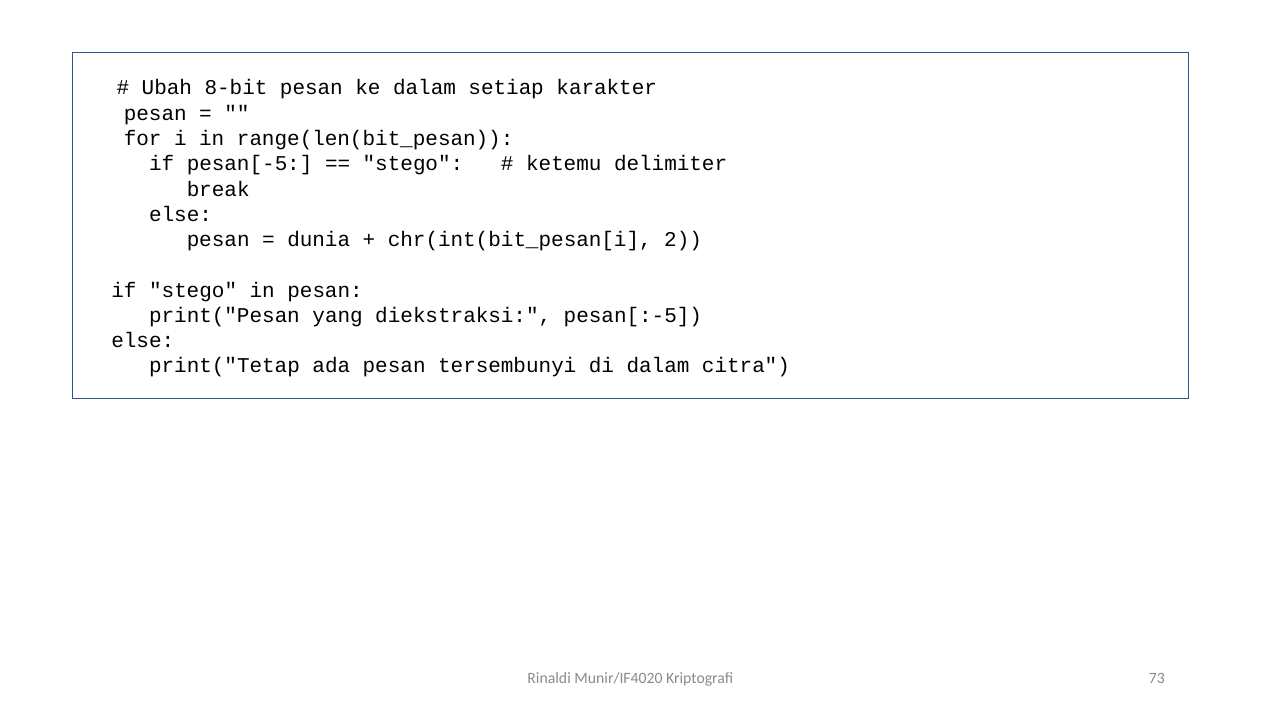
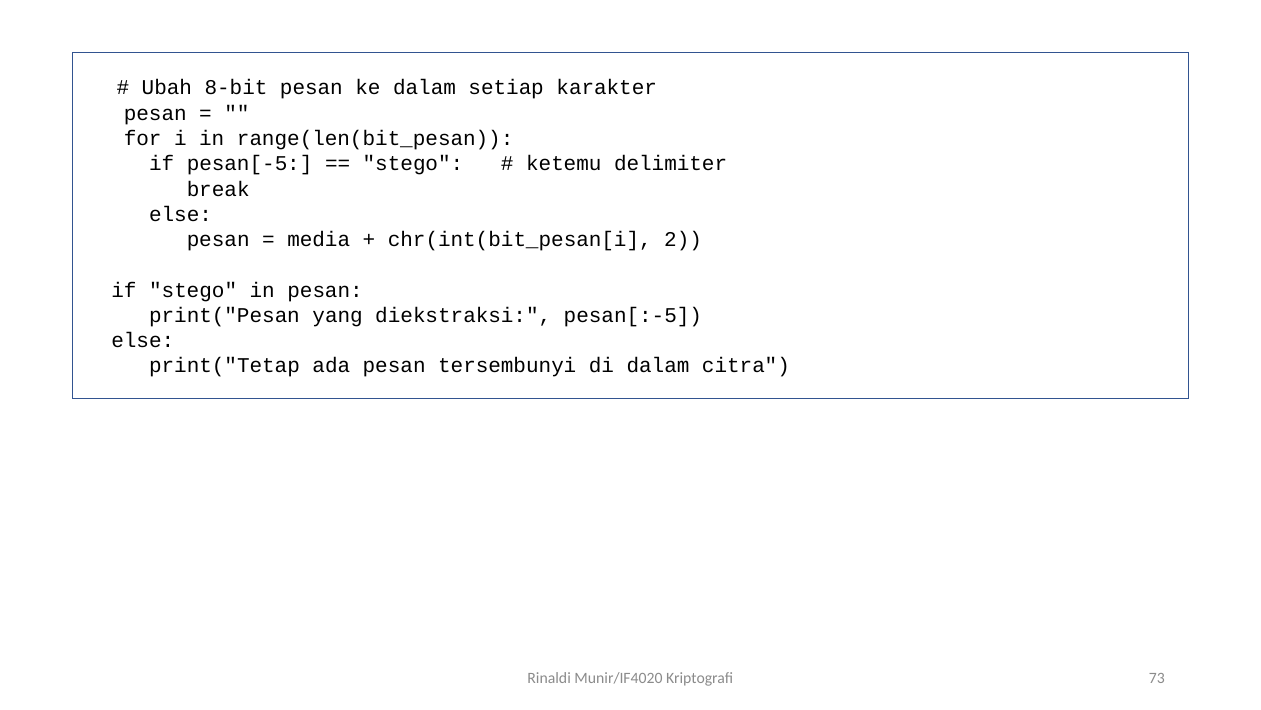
dunia: dunia -> media (319, 239)
